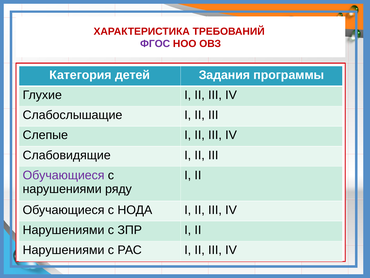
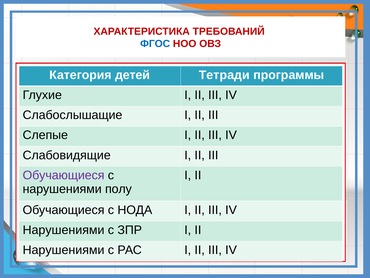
ФГОС colour: purple -> blue (155, 44)
Задания: Задания -> Тетради (224, 75)
ряду: ряду -> полу (118, 189)
